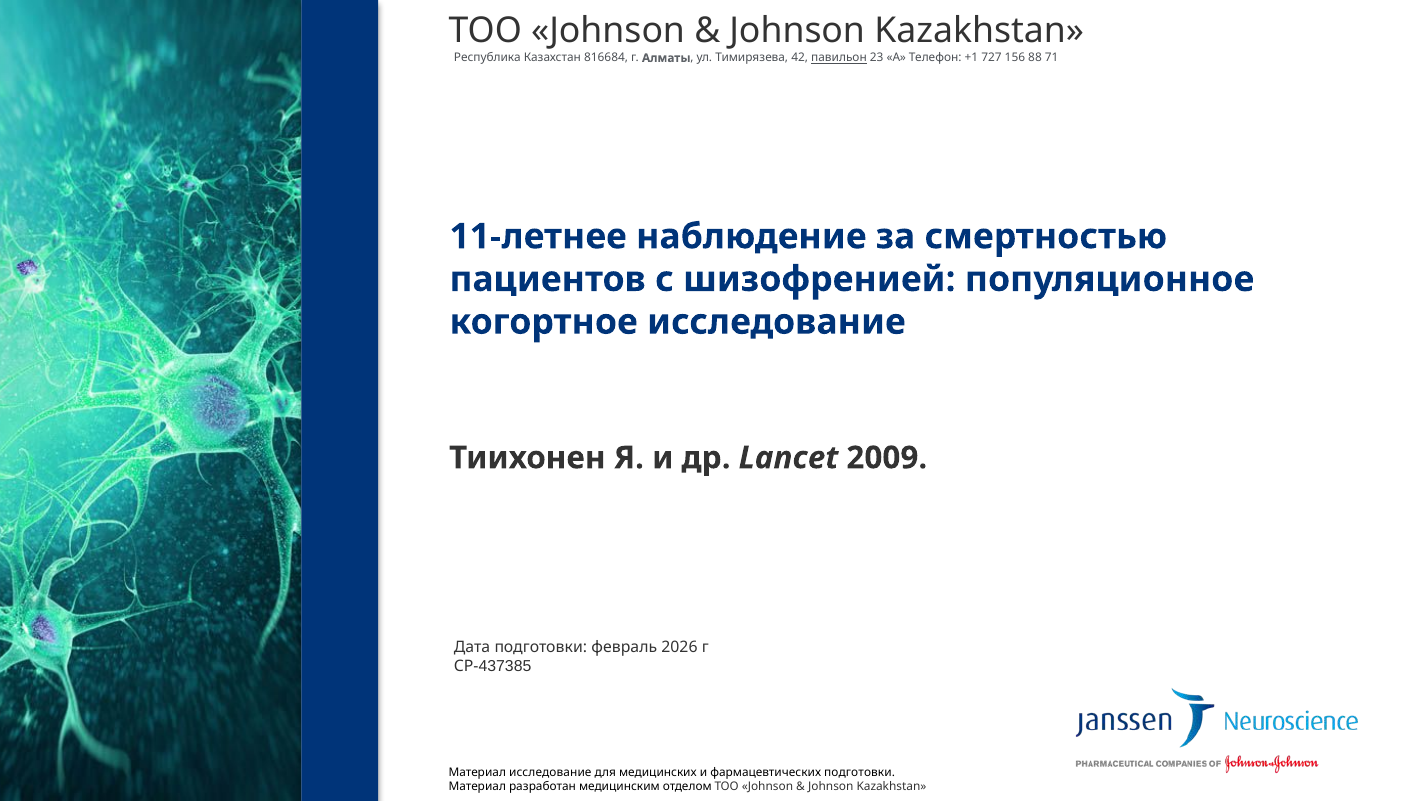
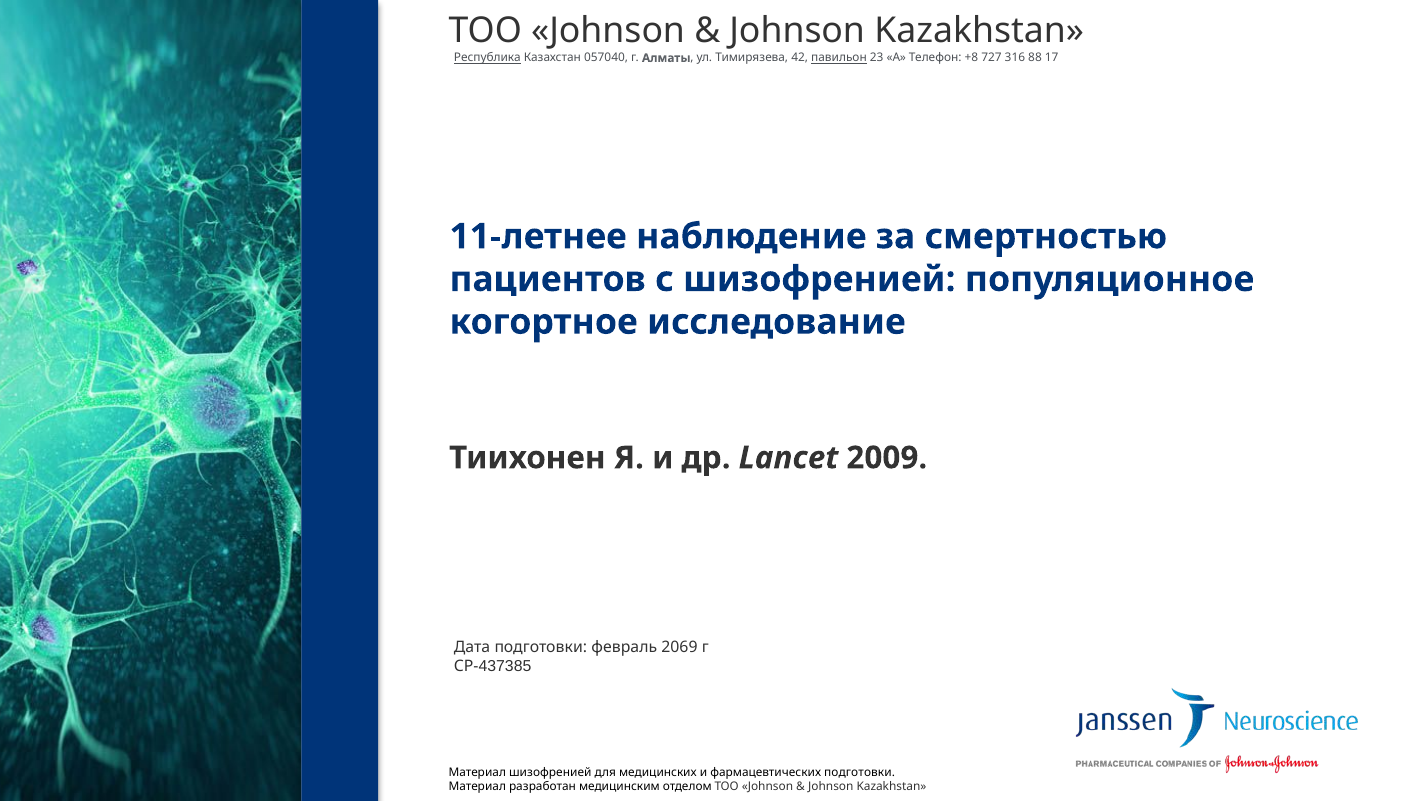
Республика underline: none -> present (487, 58)
816684: 816684 -> 057040 (606, 58)
+1: +1 -> +8 (971, 58)
156: 156 -> 316 (1015, 58)
71: 71 -> 17 (1052, 58)
2026: 2026 -> 2069 (679, 648)
Материал исследование: исследование -> шизофренией (550, 773)
